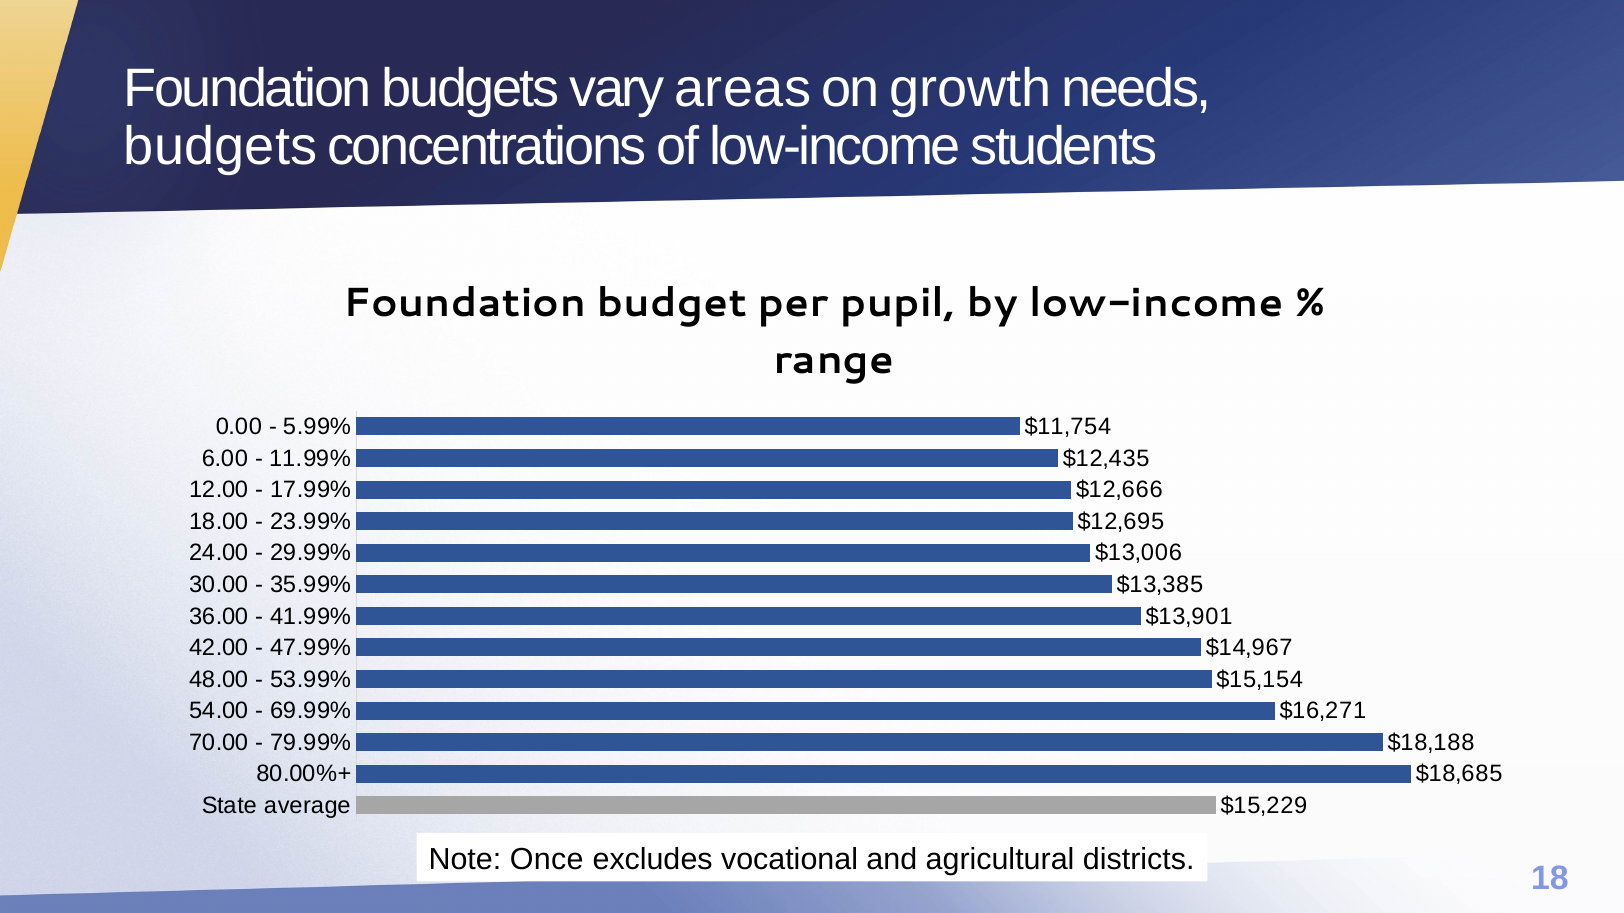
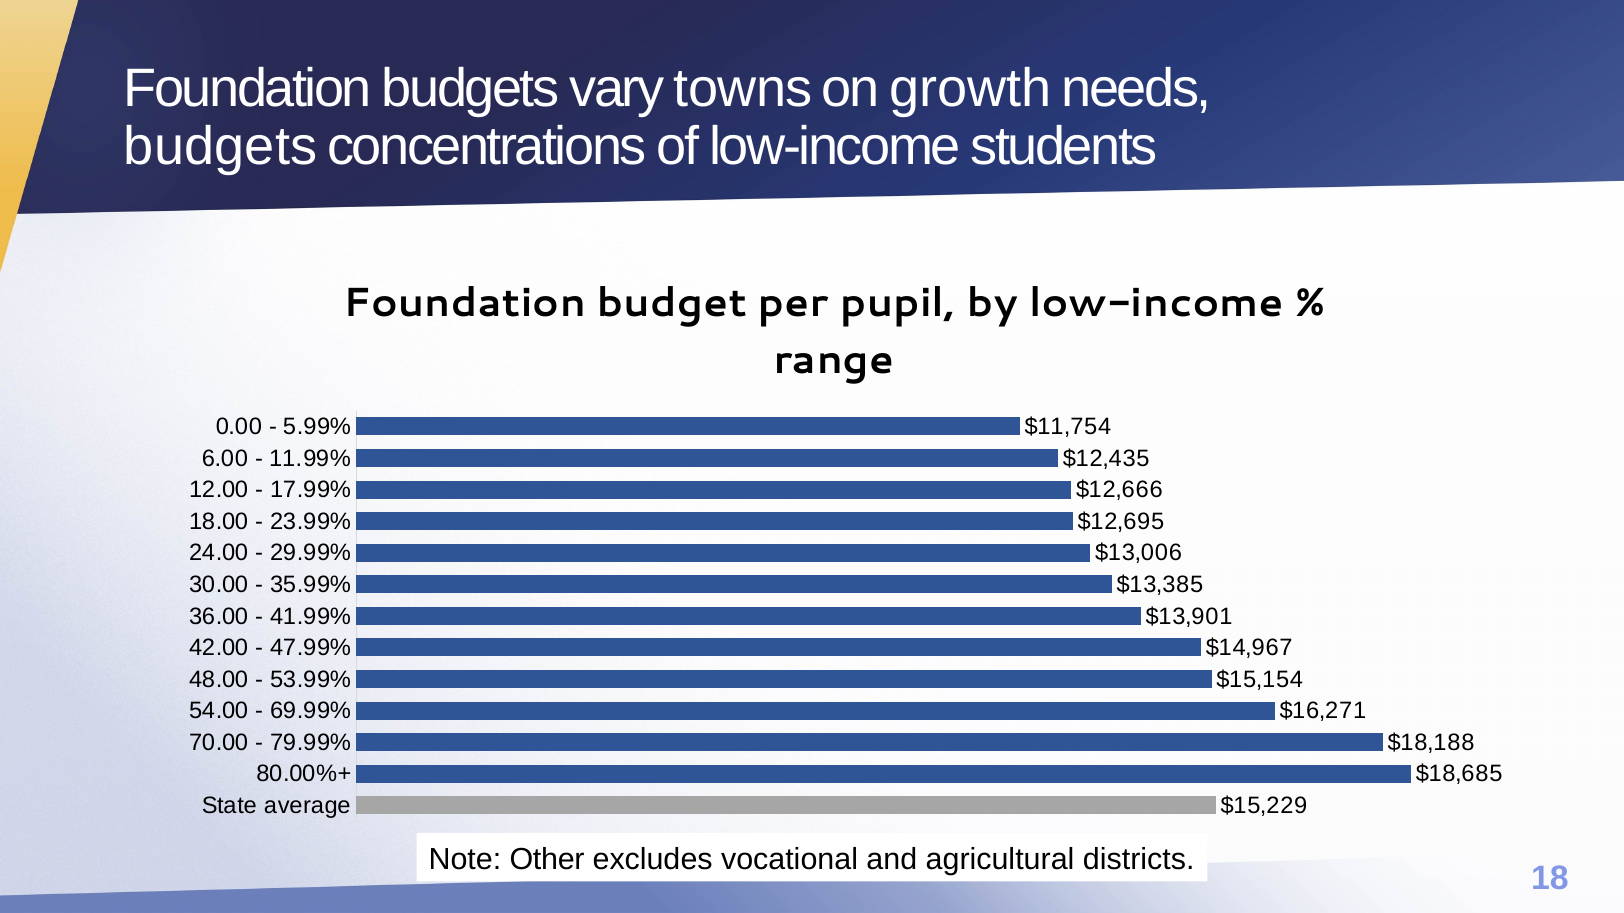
areas: areas -> towns (743, 88)
Once: Once -> Other (547, 860)
